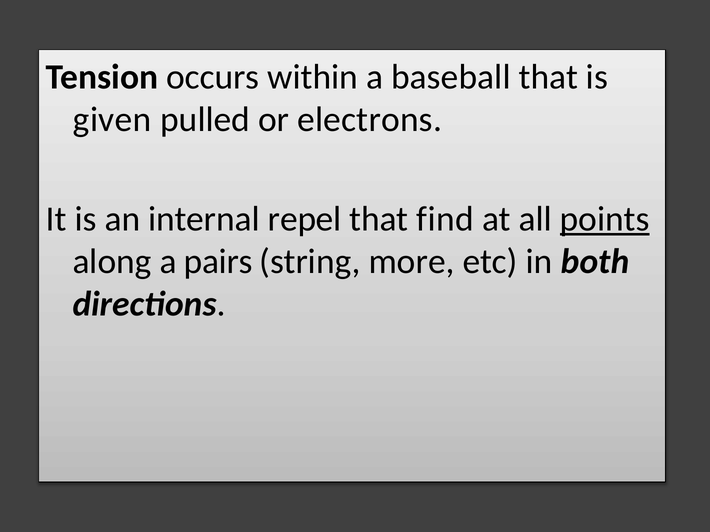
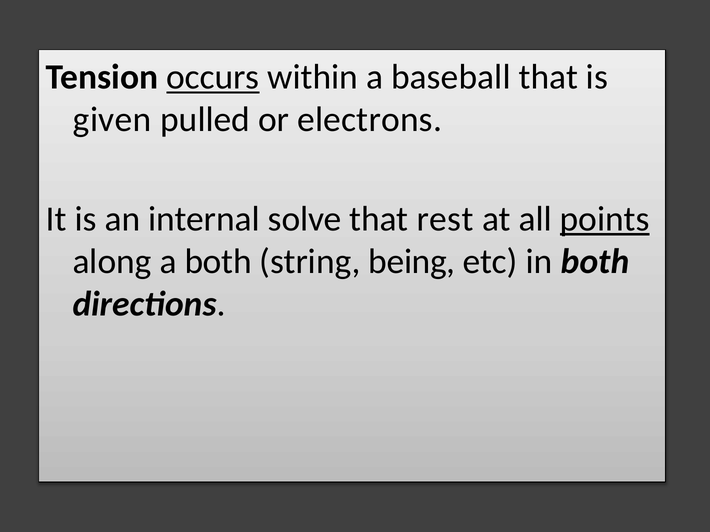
occurs underline: none -> present (213, 77)
repel: repel -> solve (305, 219)
find: find -> rest (445, 219)
a pairs: pairs -> both (218, 262)
more: more -> being (412, 262)
